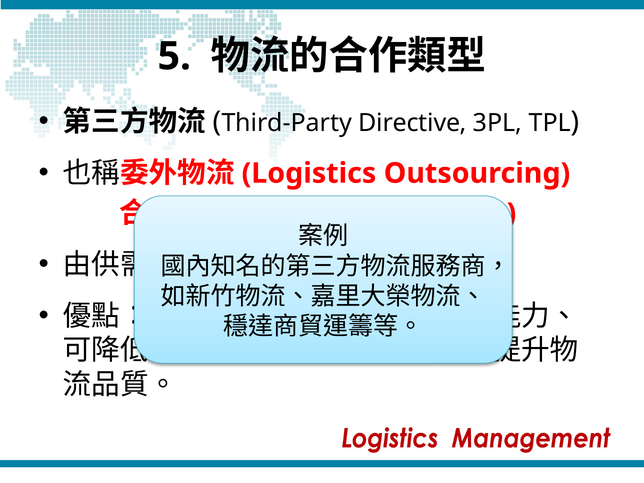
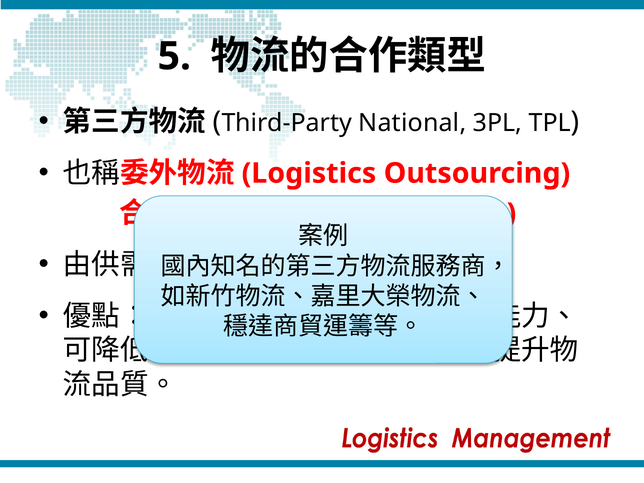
Directive: Directive -> National (412, 123)
